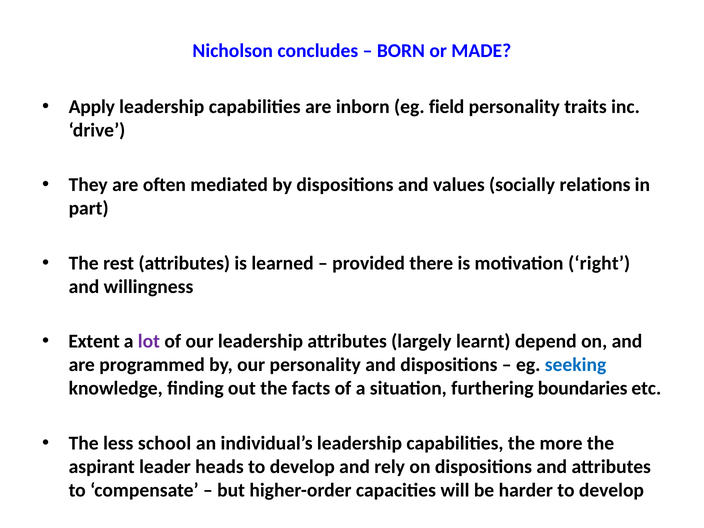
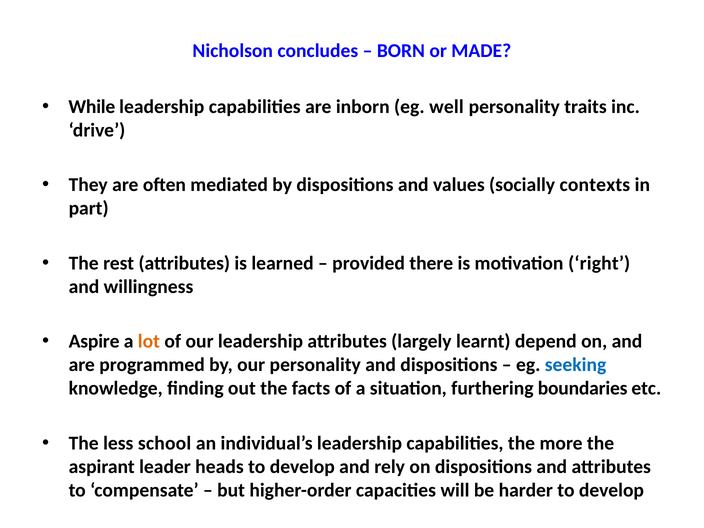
Apply: Apply -> While (92, 107)
field: field -> well (446, 107)
relations: relations -> contexts (595, 185)
Extent: Extent -> Aspire (94, 342)
lot colour: purple -> orange (149, 342)
